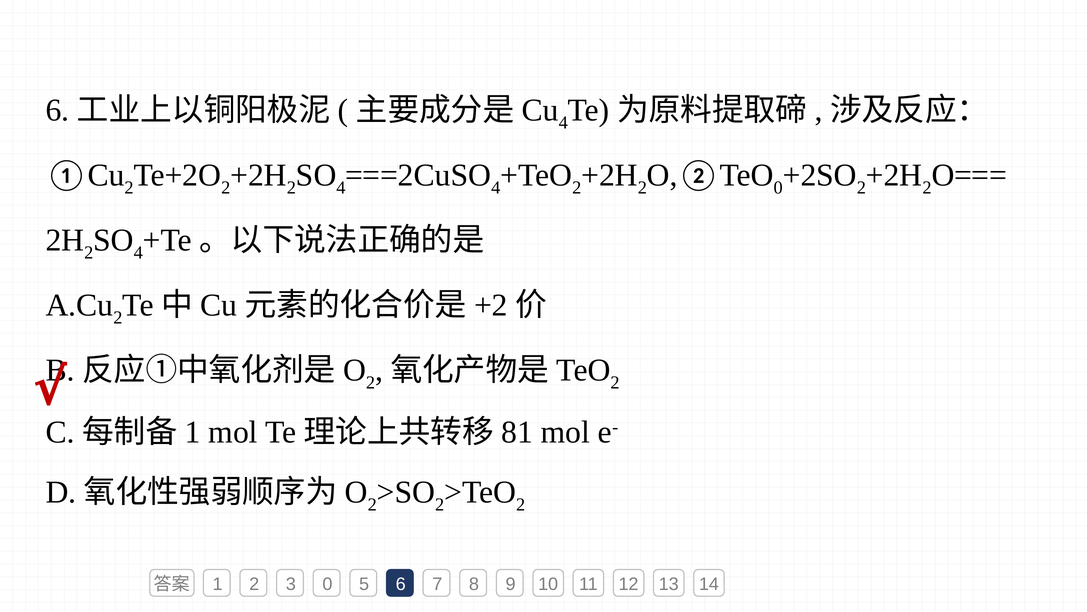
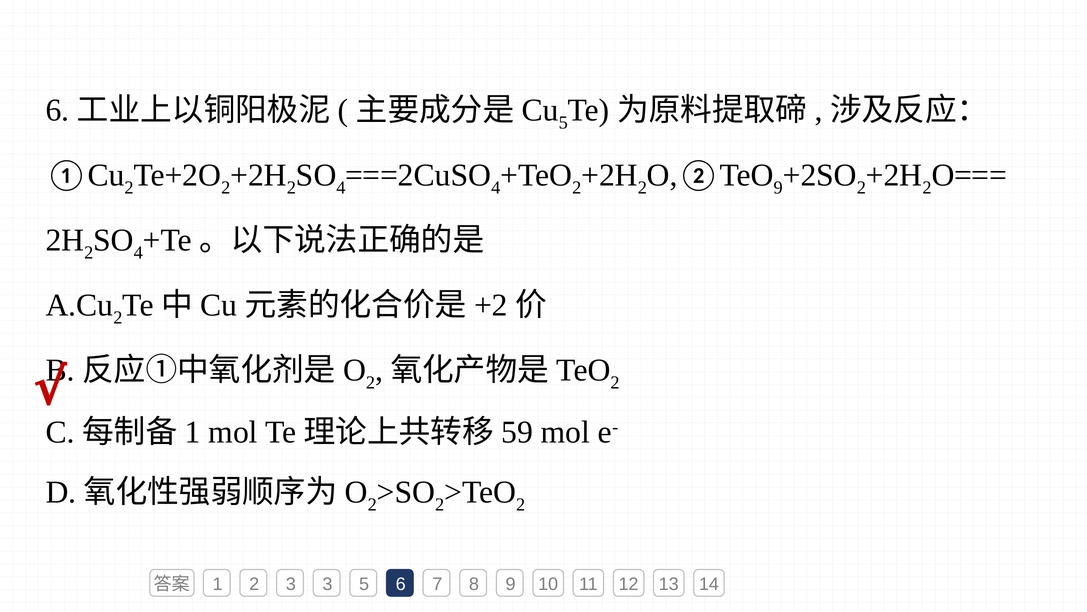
4: 4 -> 5 (563, 122)
0: 0 -> 9 (778, 187)
81: 81 -> 59 (517, 432)
3 0: 0 -> 3 (328, 584)
